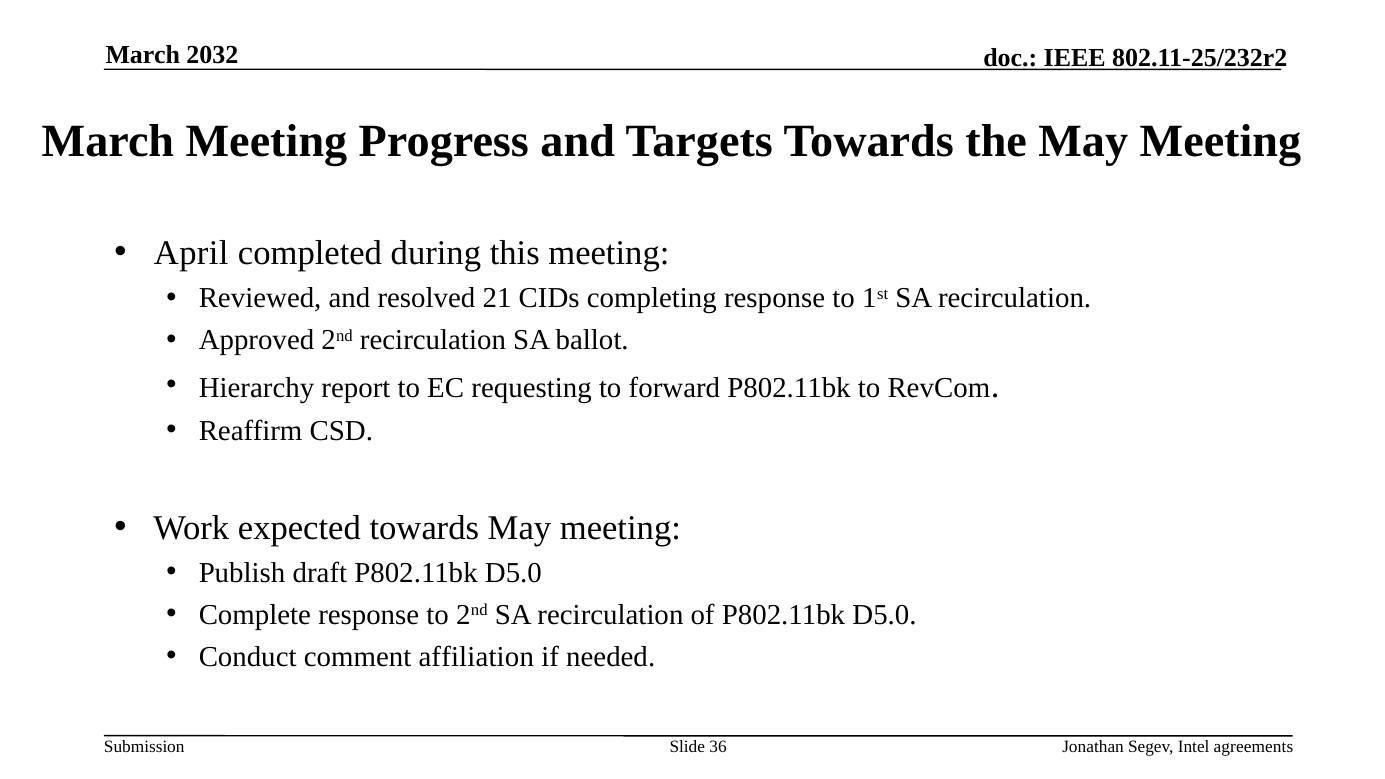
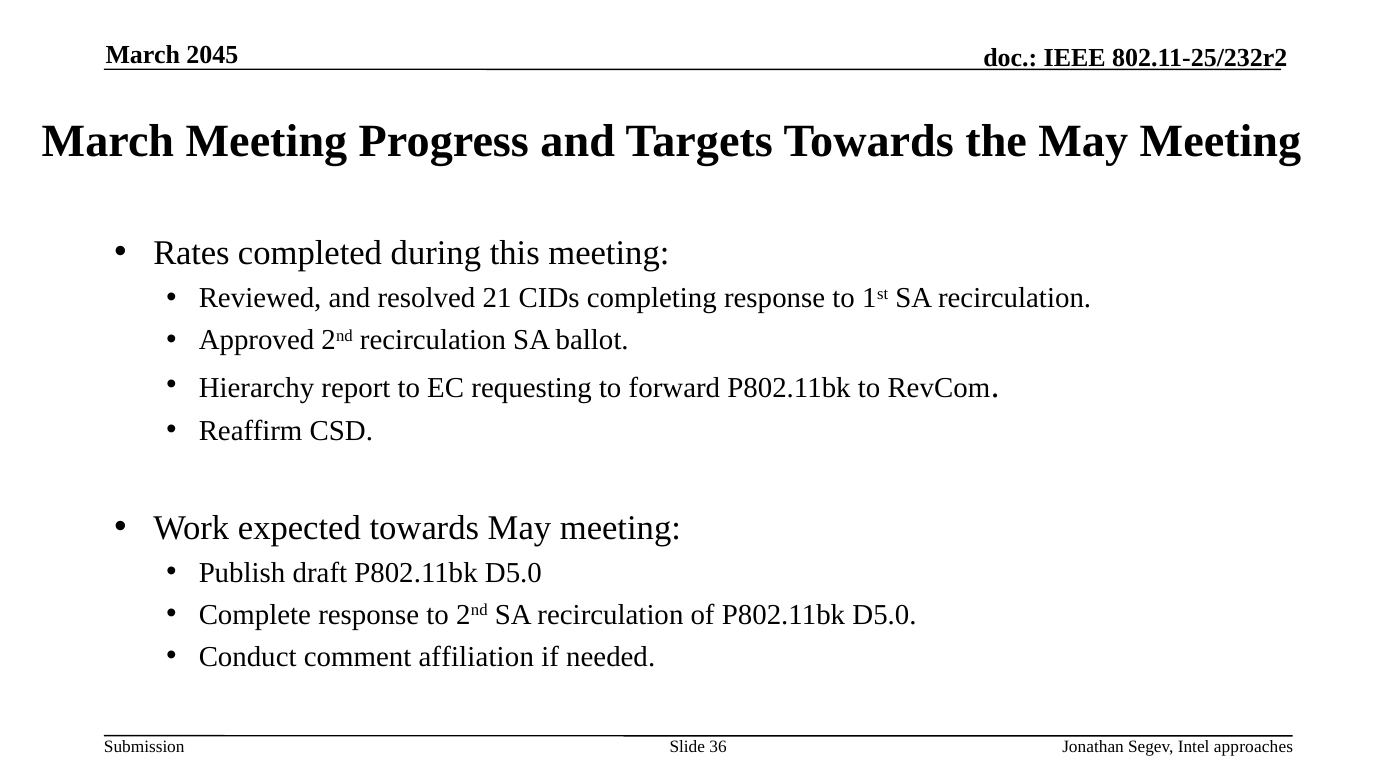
2032: 2032 -> 2045 (212, 55)
April: April -> Rates (191, 253)
agreements: agreements -> approaches (1253, 747)
